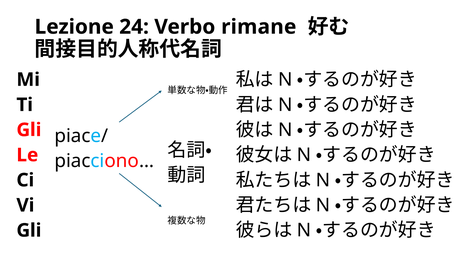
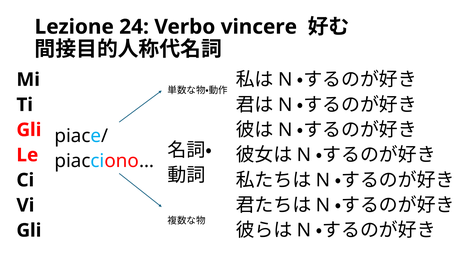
rimane: rimane -> vincere (259, 27)
